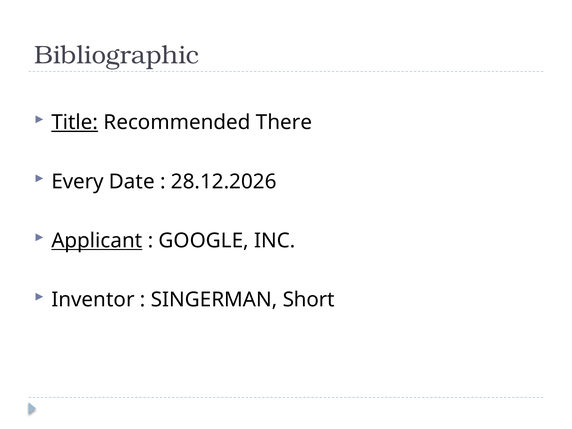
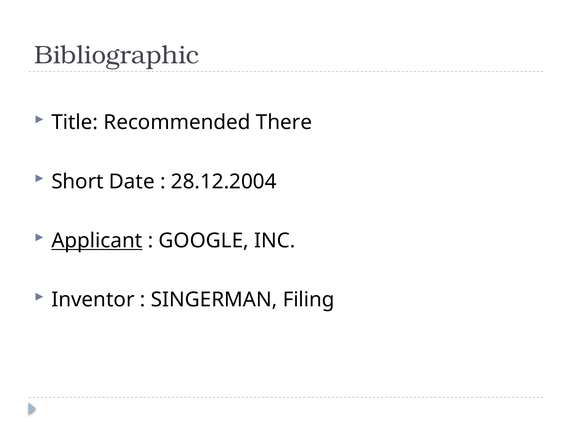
Title underline: present -> none (75, 122)
Every: Every -> Short (77, 182)
28.12.2026: 28.12.2026 -> 28.12.2004 (224, 182)
Short: Short -> Filing (309, 300)
